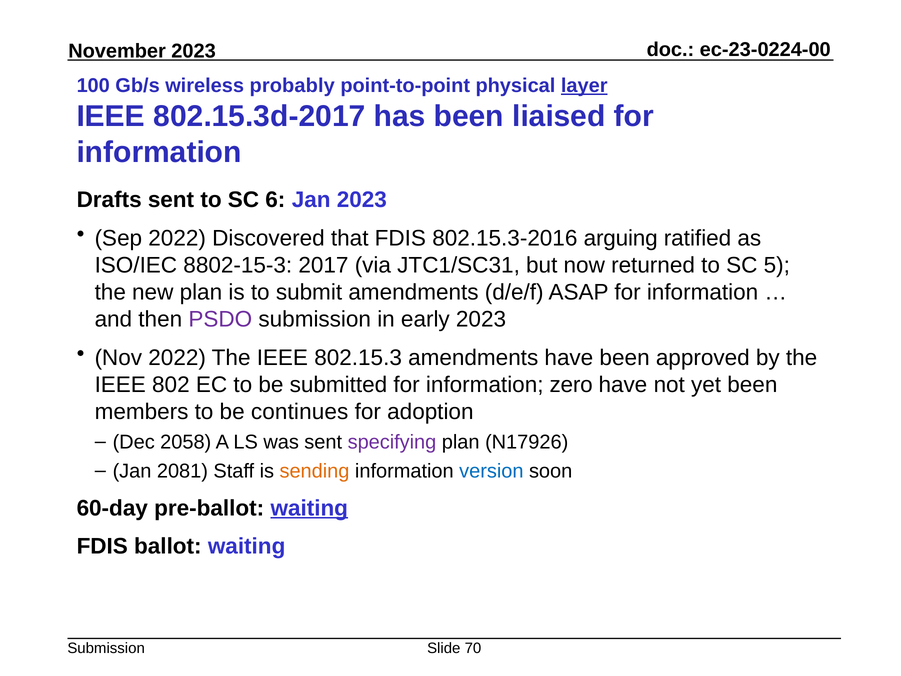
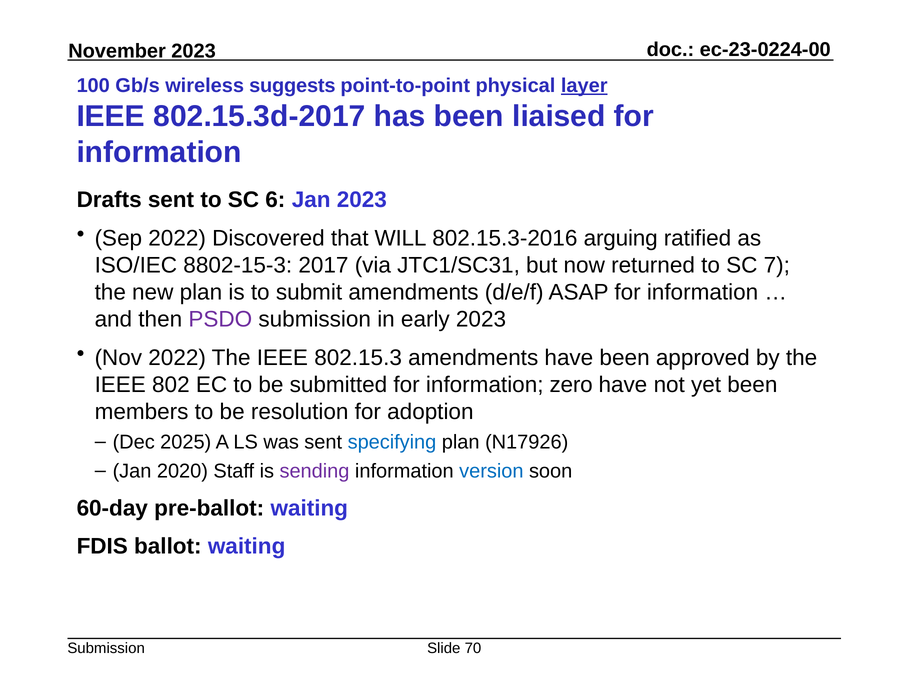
probably: probably -> suggests (292, 86)
that FDIS: FDIS -> WILL (400, 238)
5: 5 -> 7 (777, 265)
continues: continues -> resolution (300, 412)
2058: 2058 -> 2025 (186, 442)
specifying colour: purple -> blue (392, 442)
2081: 2081 -> 2020 (182, 471)
sending colour: orange -> purple (315, 471)
waiting underline: present -> none (309, 508)
